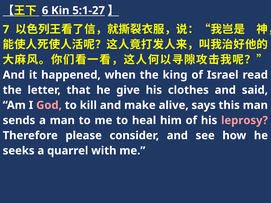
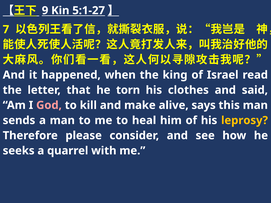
6: 6 -> 9 (45, 11)
give: give -> torn (128, 90)
leprosy colour: pink -> yellow (245, 121)
